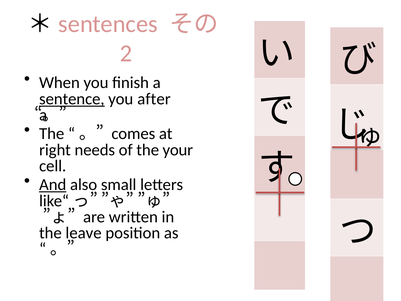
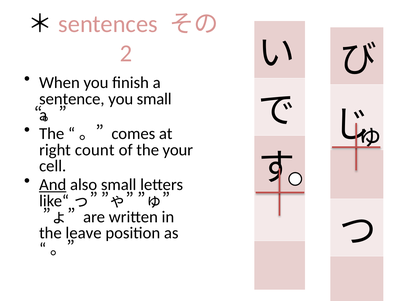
sentence underline: present -> none (72, 99)
you after: after -> small (154, 99)
needs: needs -> count (95, 150)
